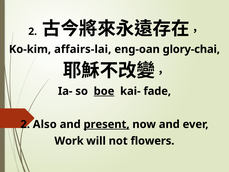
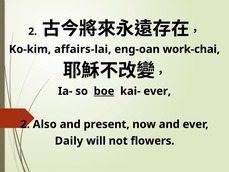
glory-chai: glory-chai -> work-chai (191, 49)
kai- fade: fade -> ever (157, 91)
present underline: present -> none (107, 124)
Work: Work -> Daily (69, 141)
